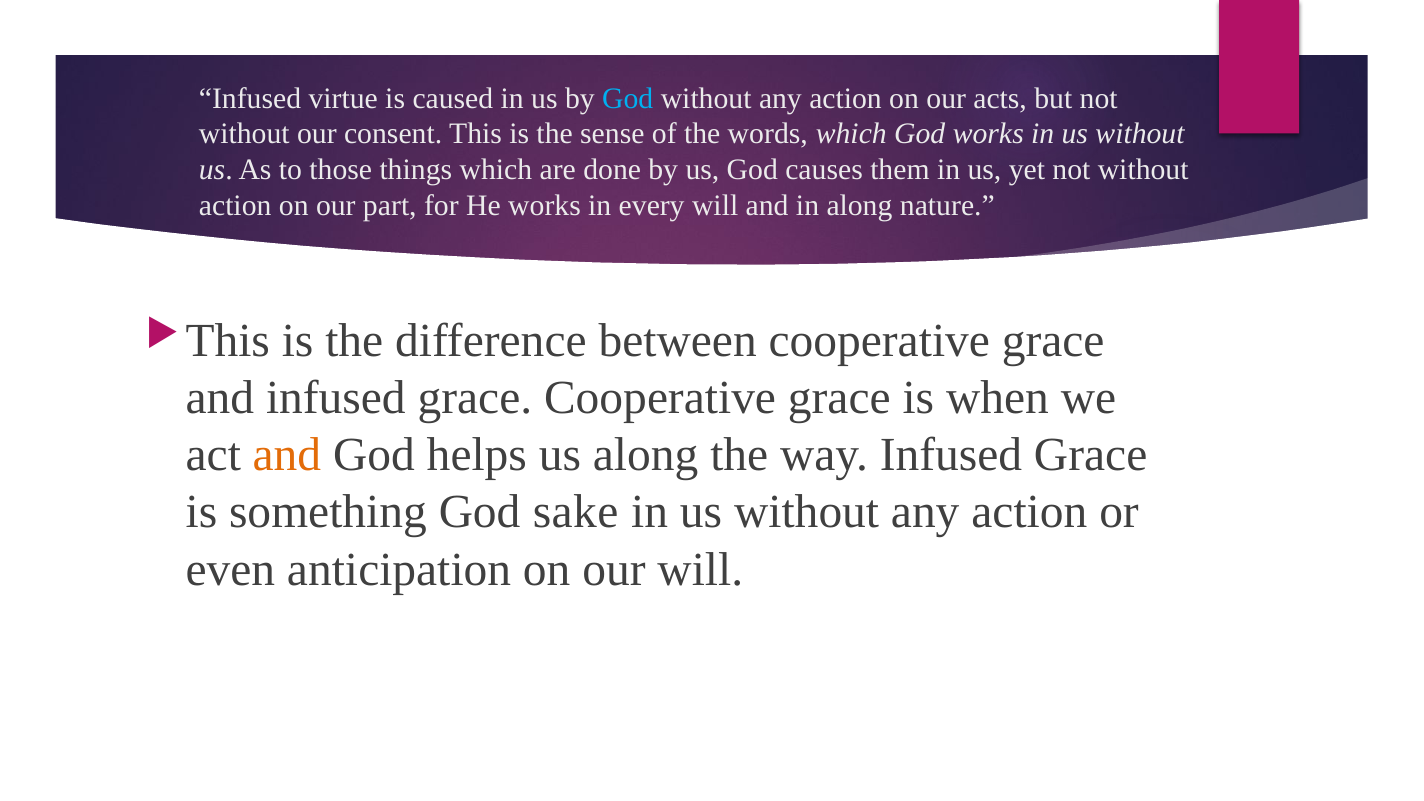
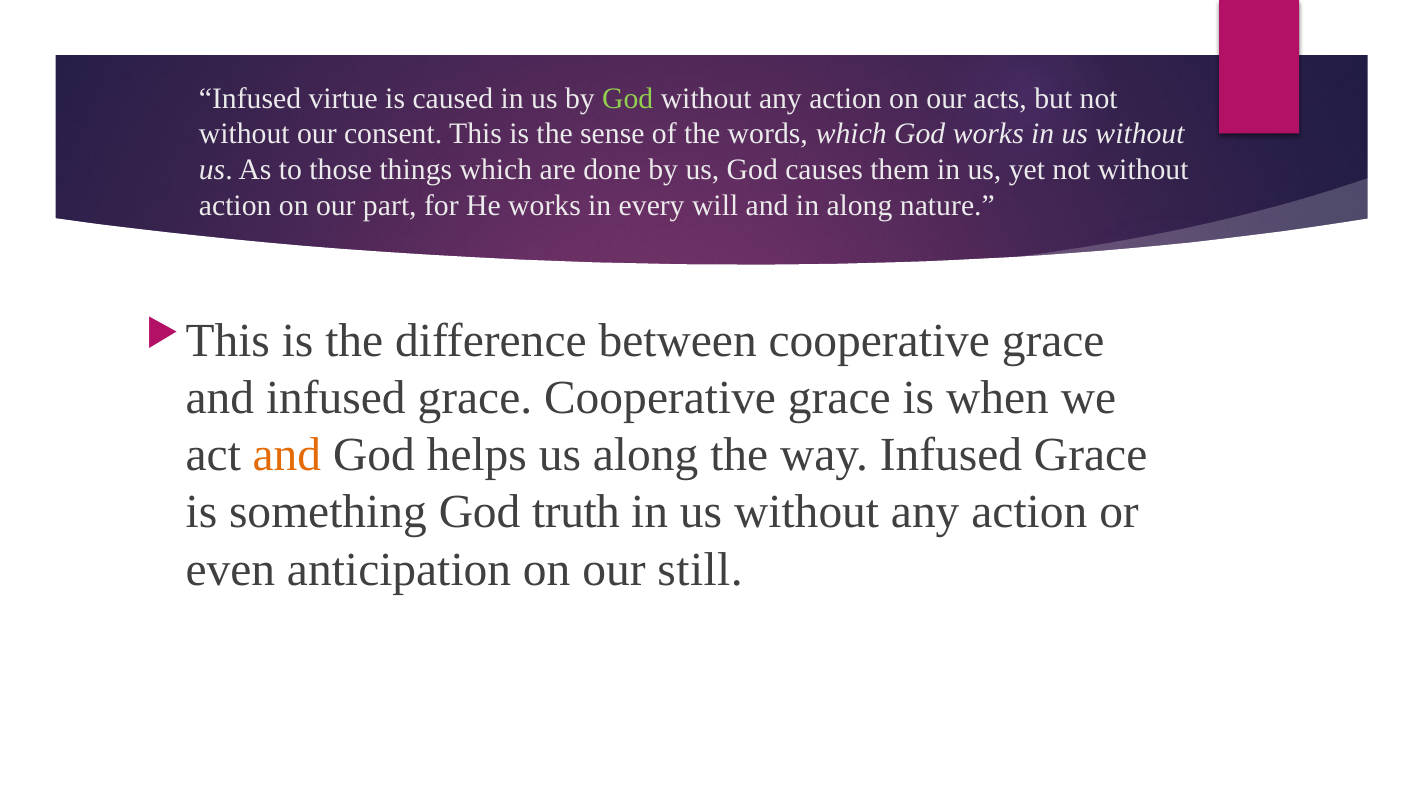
God colour: light blue -> light green (628, 99)
sake: sake -> truth (576, 512)
our will: will -> still (700, 569)
